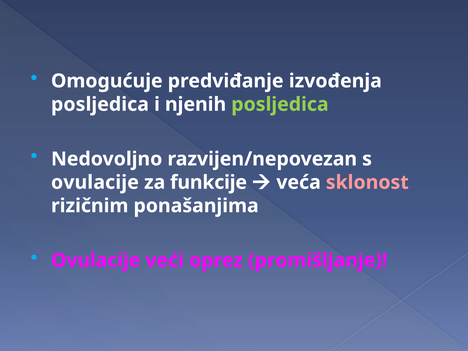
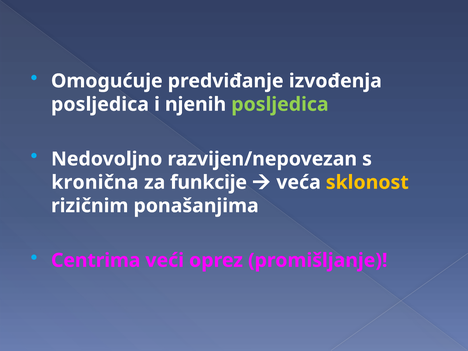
ovulacije: ovulacije -> kronična (95, 182)
sklonost colour: pink -> yellow (367, 182)
Ovulacije: Ovulacije -> Centrima (96, 260)
